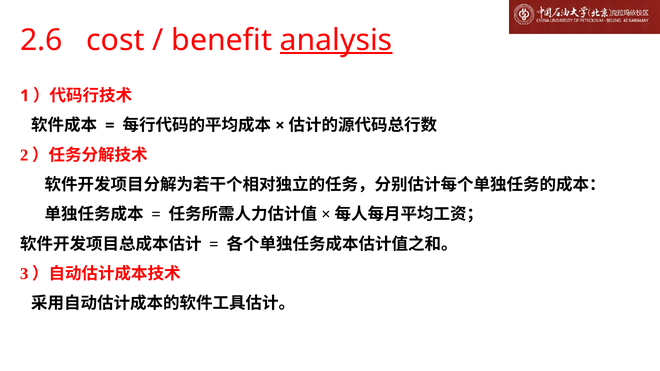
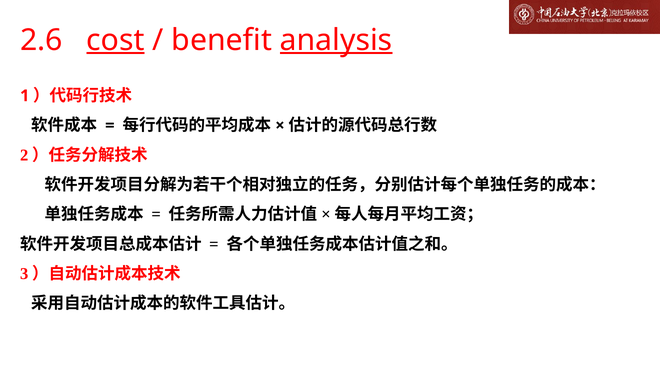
cost underline: none -> present (115, 40)
